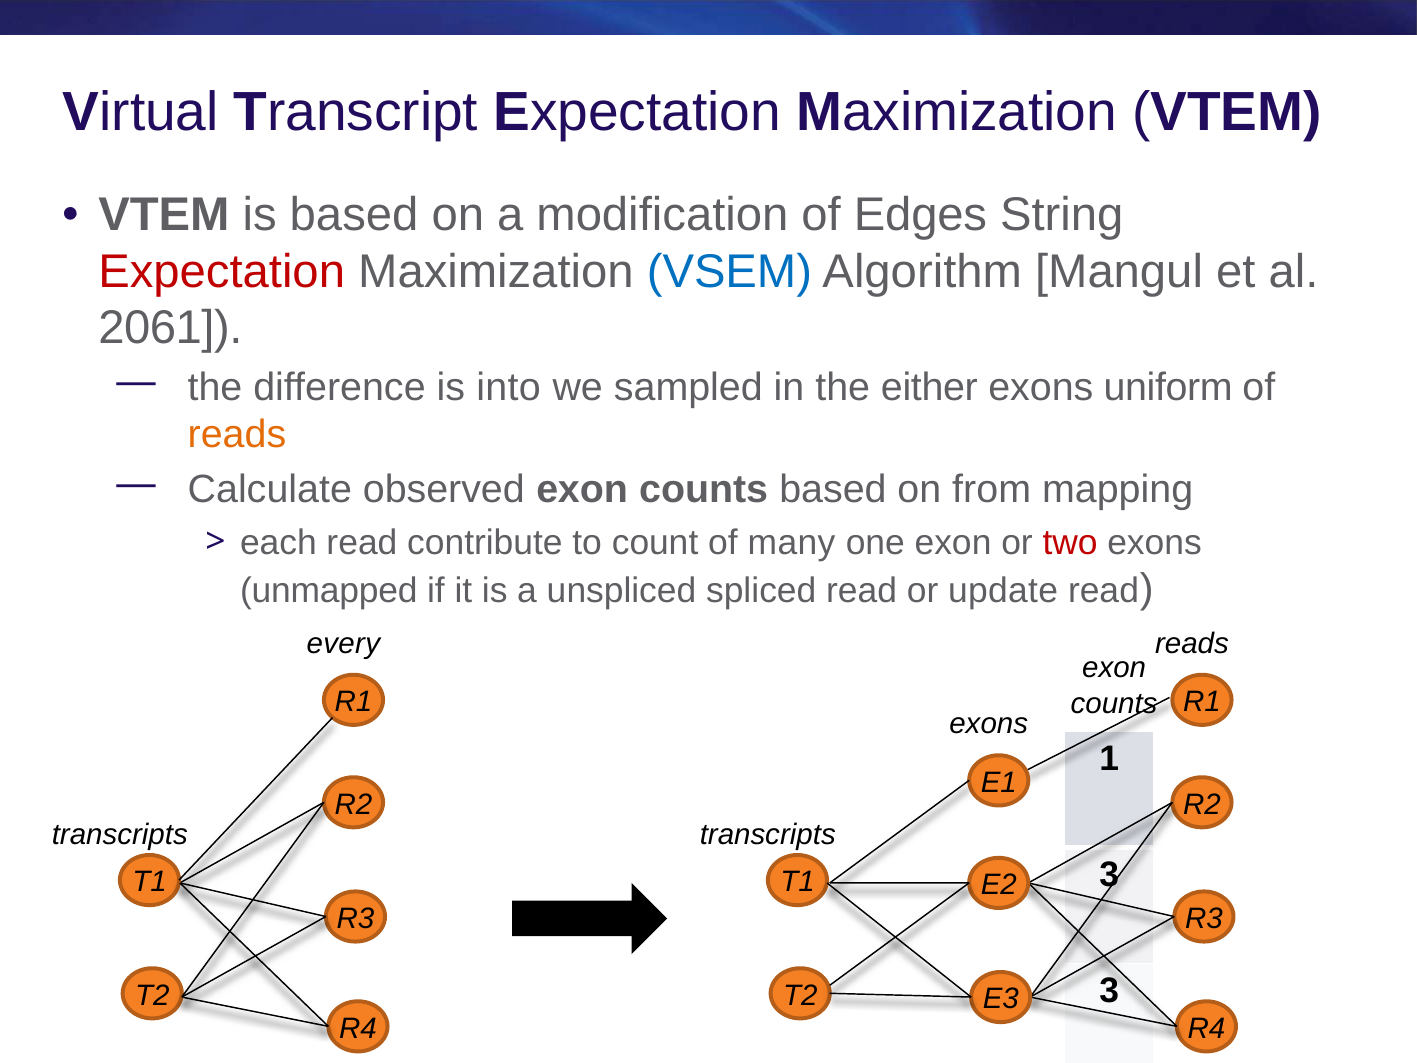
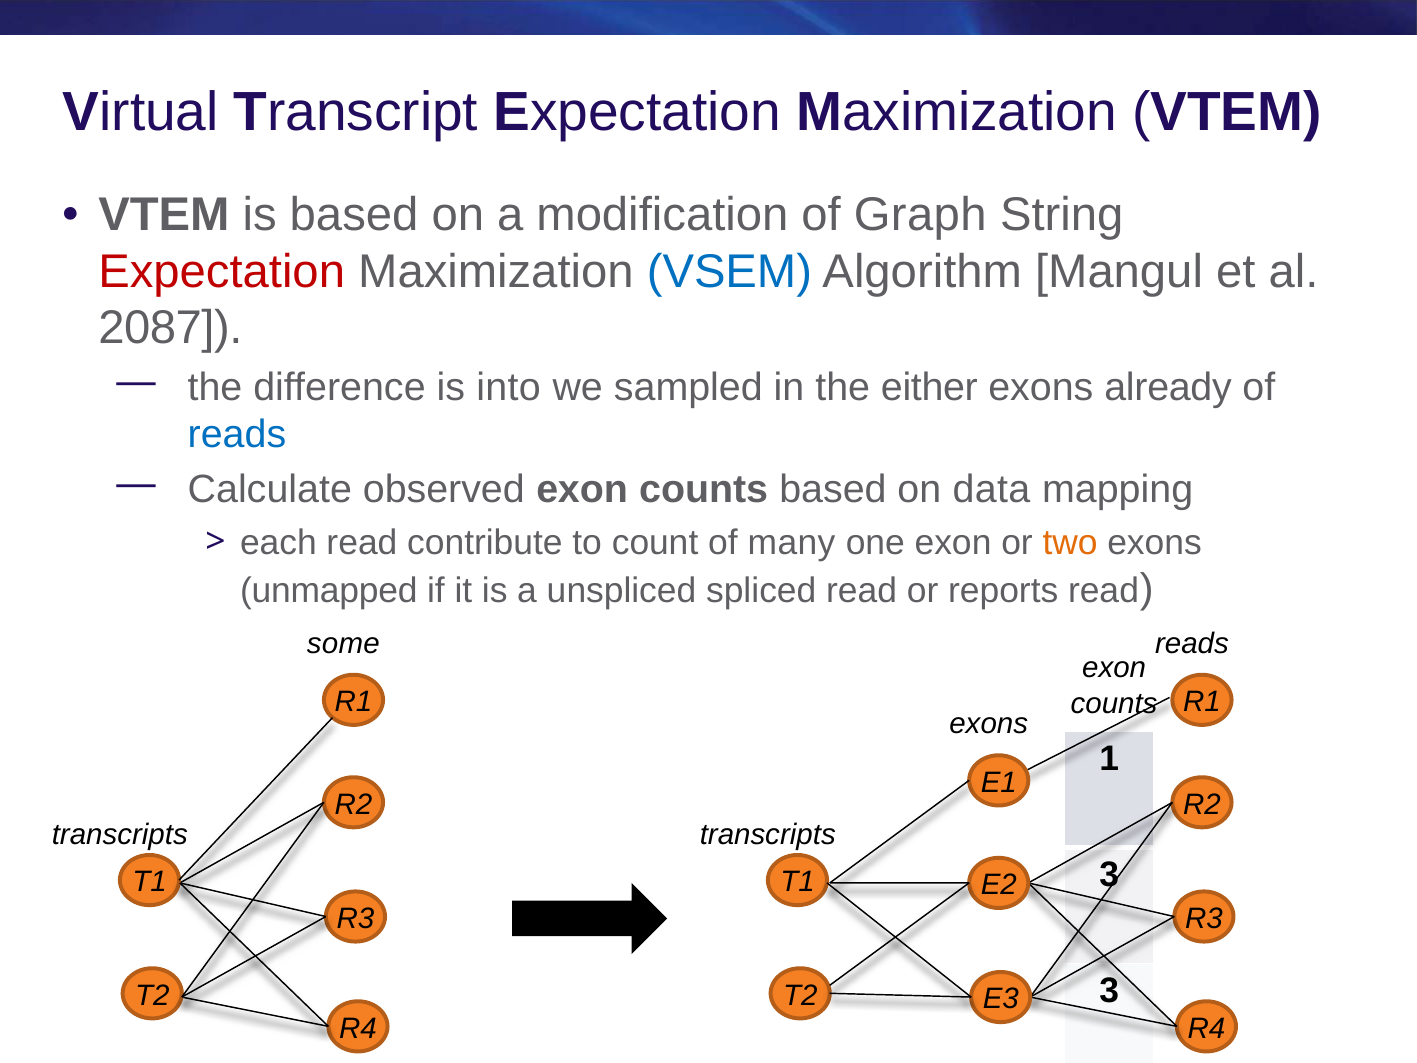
Edges: Edges -> Graph (920, 215)
2061: 2061 -> 2087 (170, 328)
uniform: uniform -> already (1168, 387)
reads colour: orange -> blue (237, 435)
from: from -> data (991, 490)
two colour: red -> orange (1070, 543)
update: update -> reports (1003, 591)
every: every -> some (343, 644)
